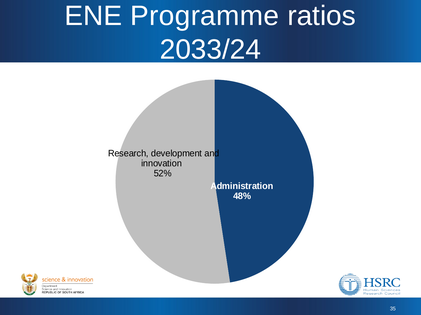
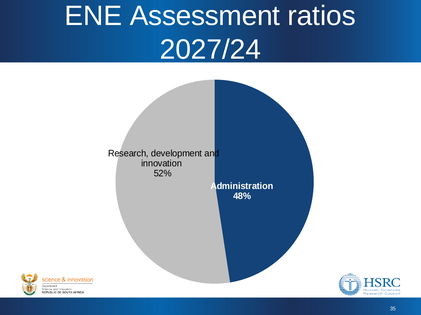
Programme: Programme -> Assessment (205, 16)
2033/24: 2033/24 -> 2027/24 (210, 50)
